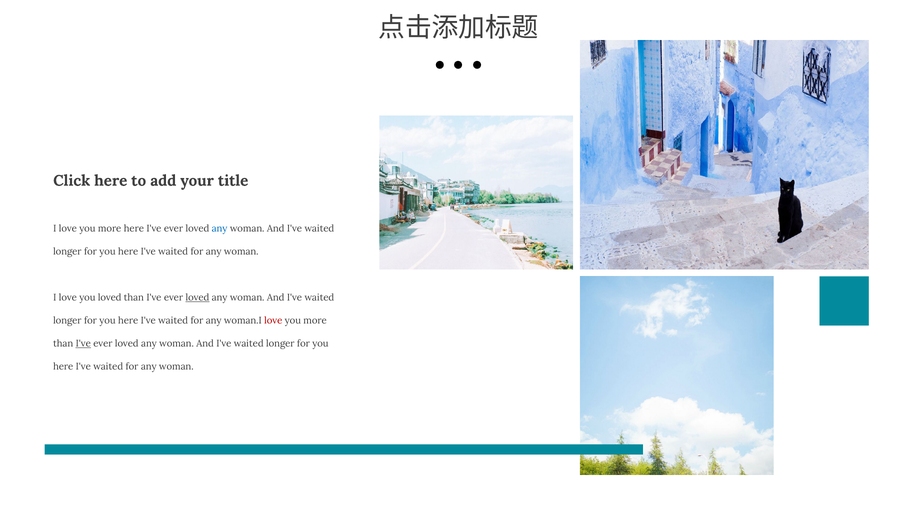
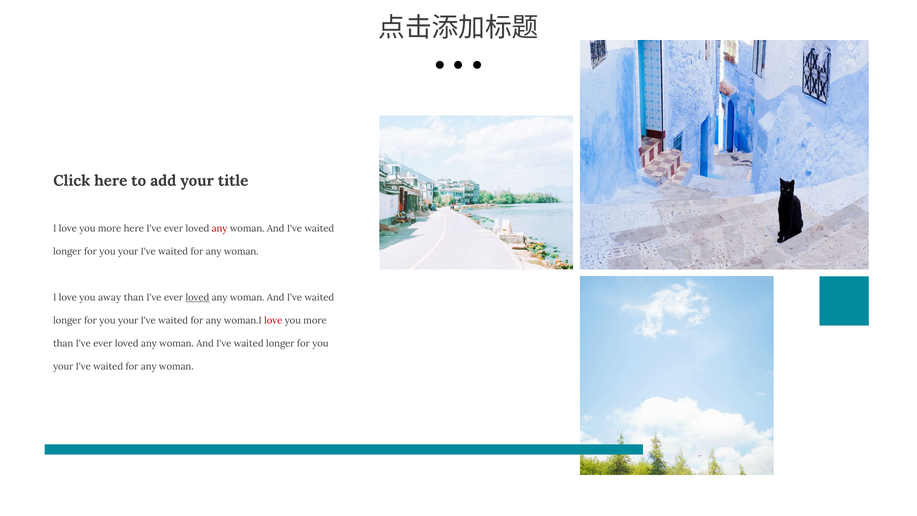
any colour: blue -> red (220, 229)
here: here -> your (128, 251)
you loved: loved -> away (110, 297)
here: here -> your (128, 320)
I've underline: present -> none (83, 343)
here: here -> your (63, 366)
